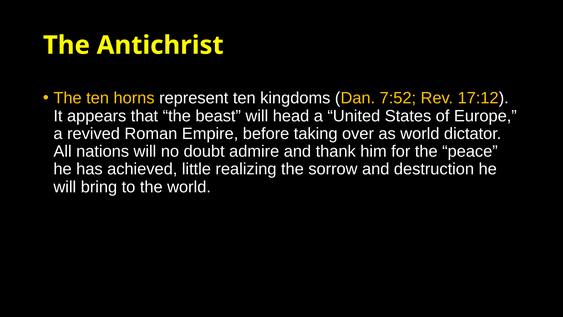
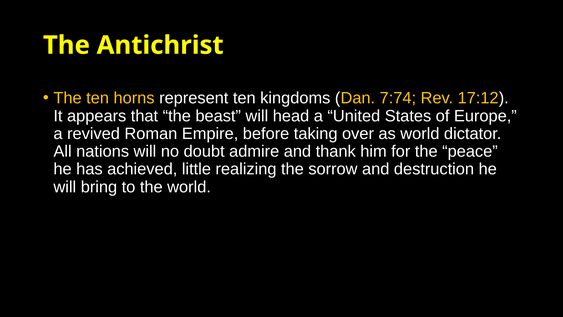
7:52: 7:52 -> 7:74 (398, 98)
